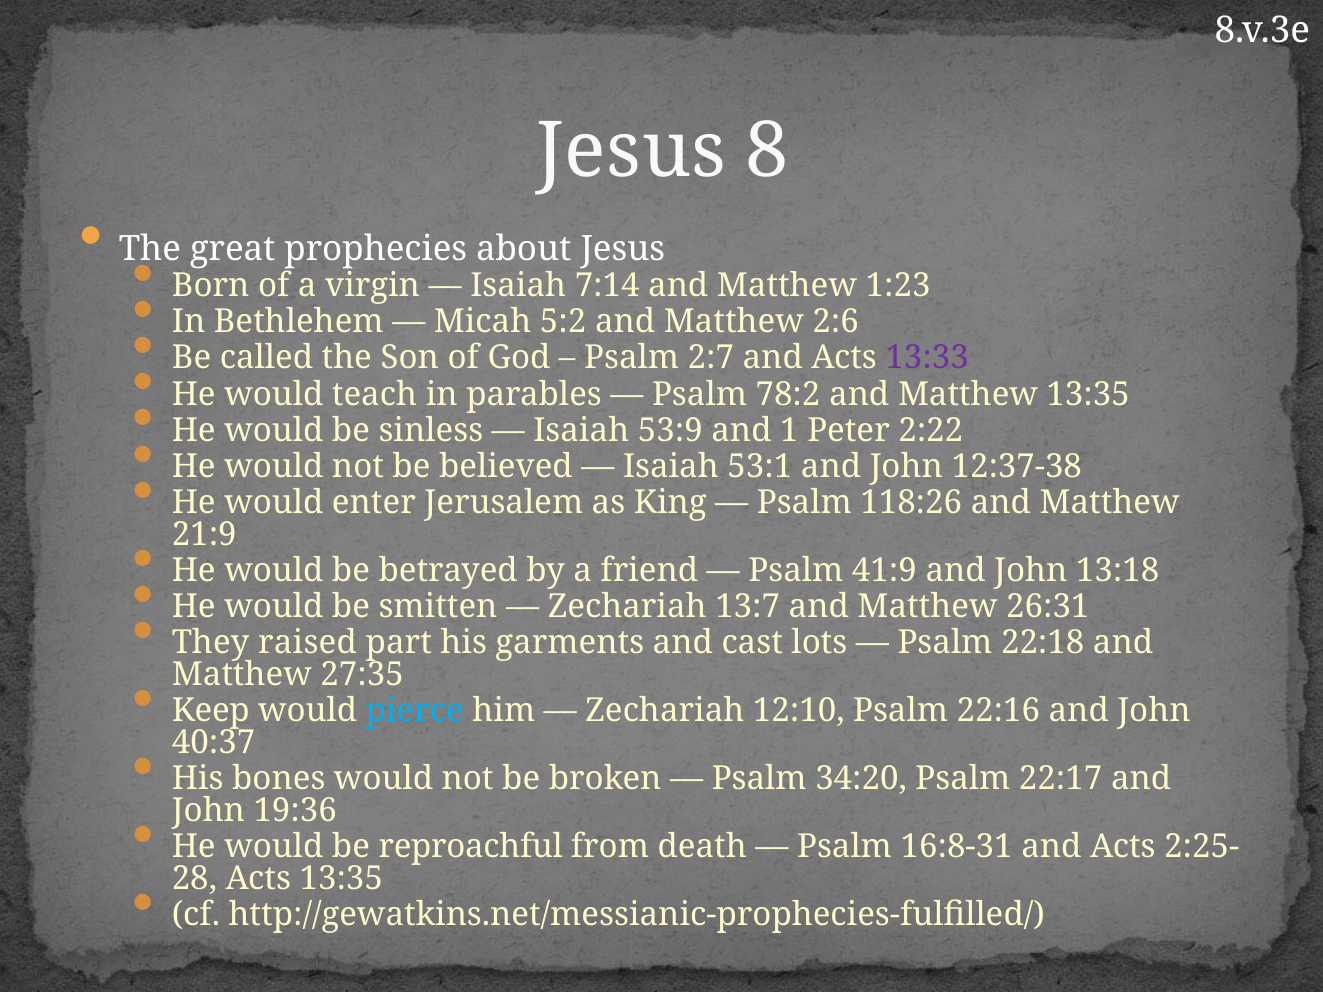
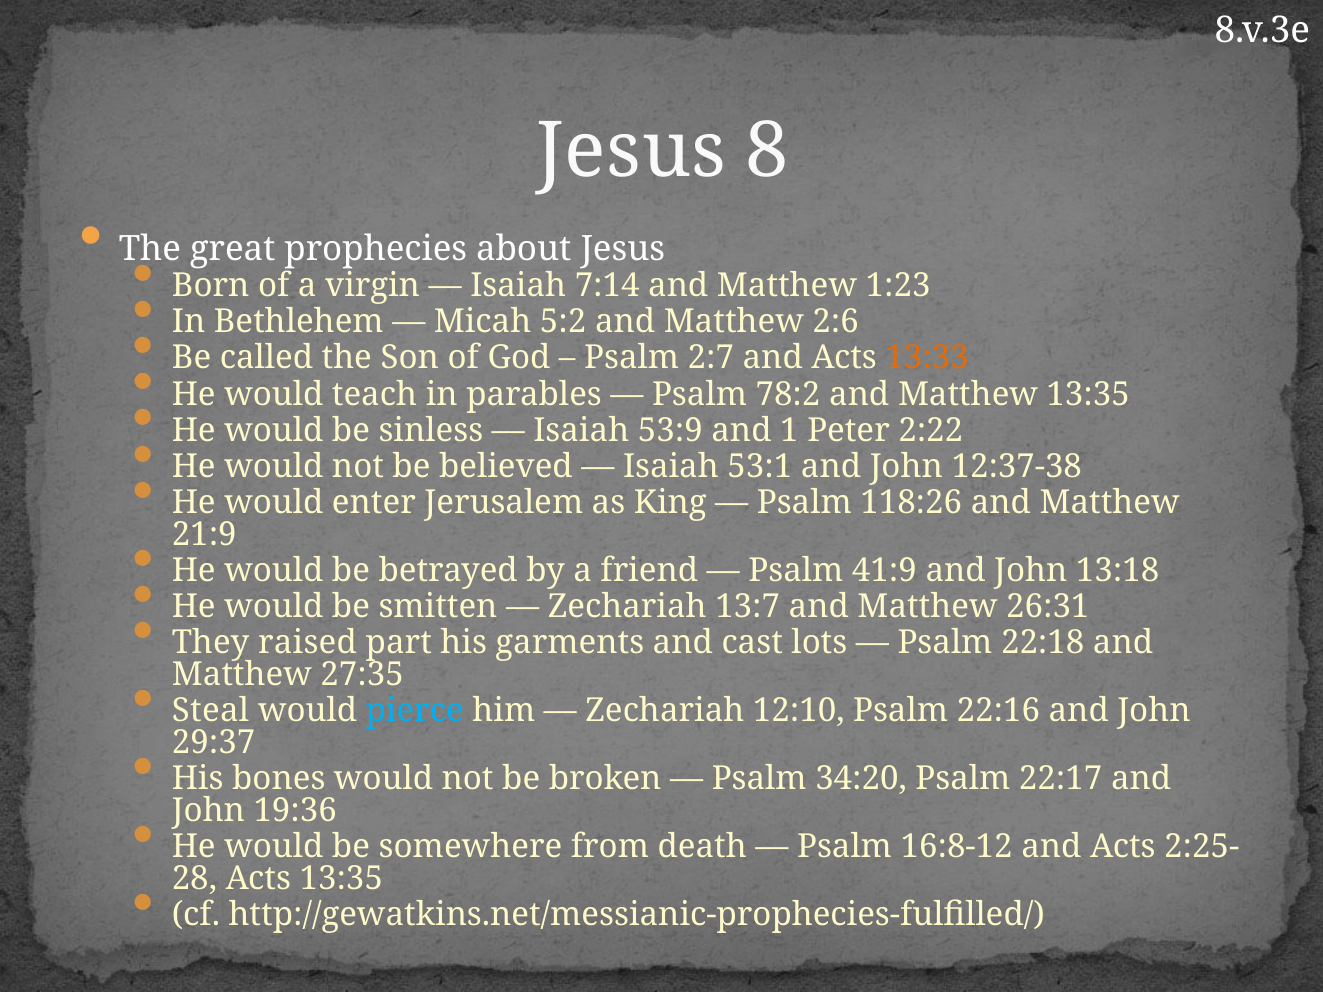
13:33 colour: purple -> orange (927, 358)
Keep: Keep -> Steal (211, 711)
40:37: 40:37 -> 29:37 (214, 743)
reproachful: reproachful -> somewhere (471, 847)
16:8-31: 16:8-31 -> 16:8-12 (957, 847)
